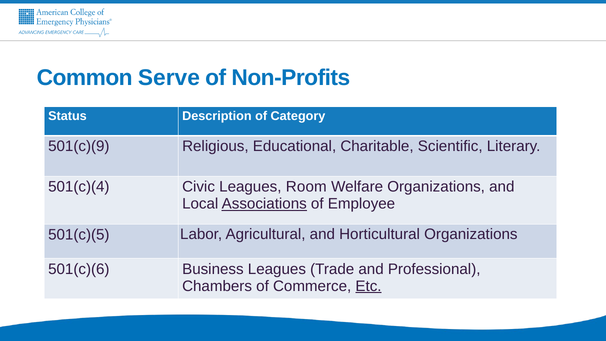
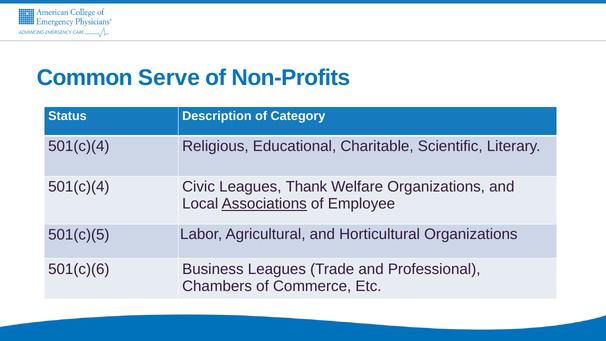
501(c)(9: 501(c)(9 -> 501(c)(4 (79, 146)
Room: Room -> Thank (306, 187)
Etc underline: present -> none (369, 286)
